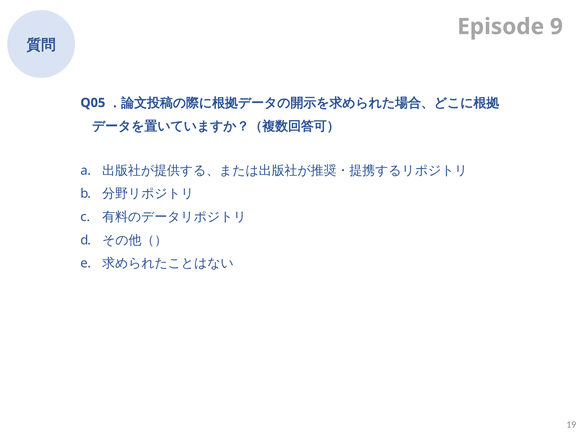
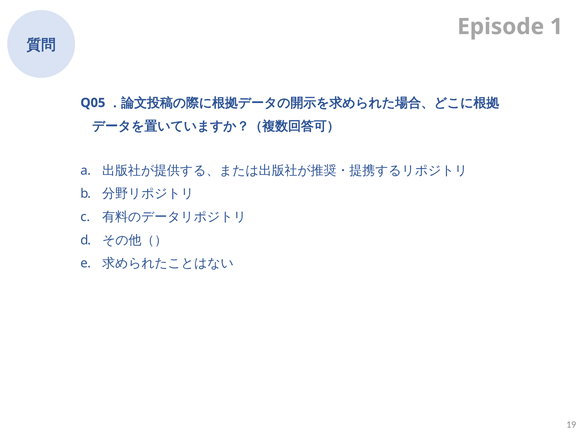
9: 9 -> 1 (556, 27)
